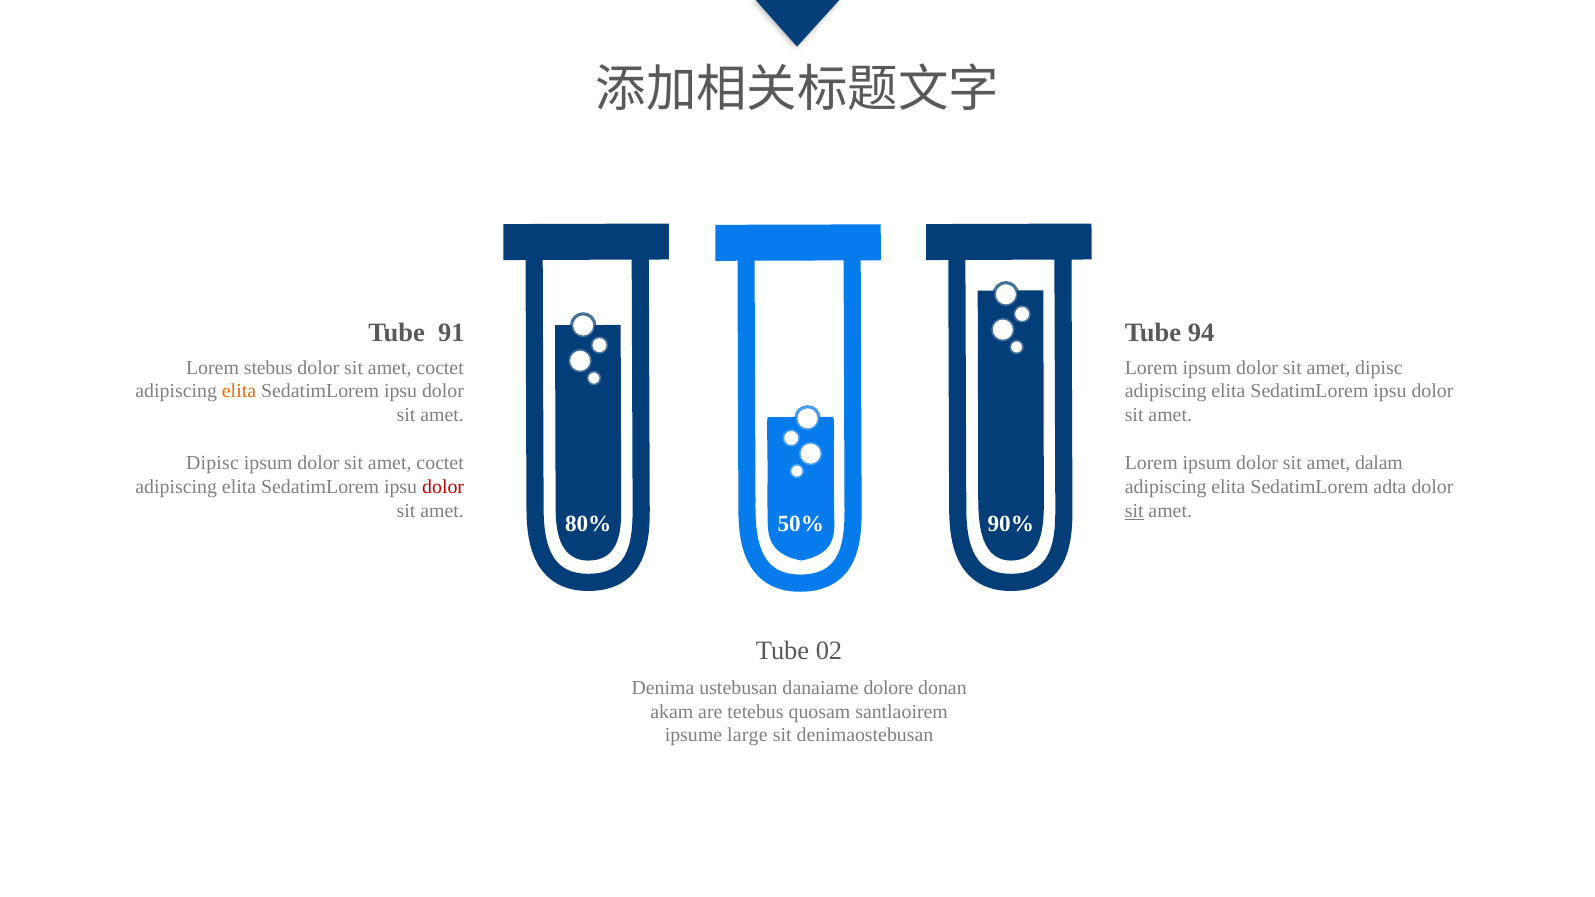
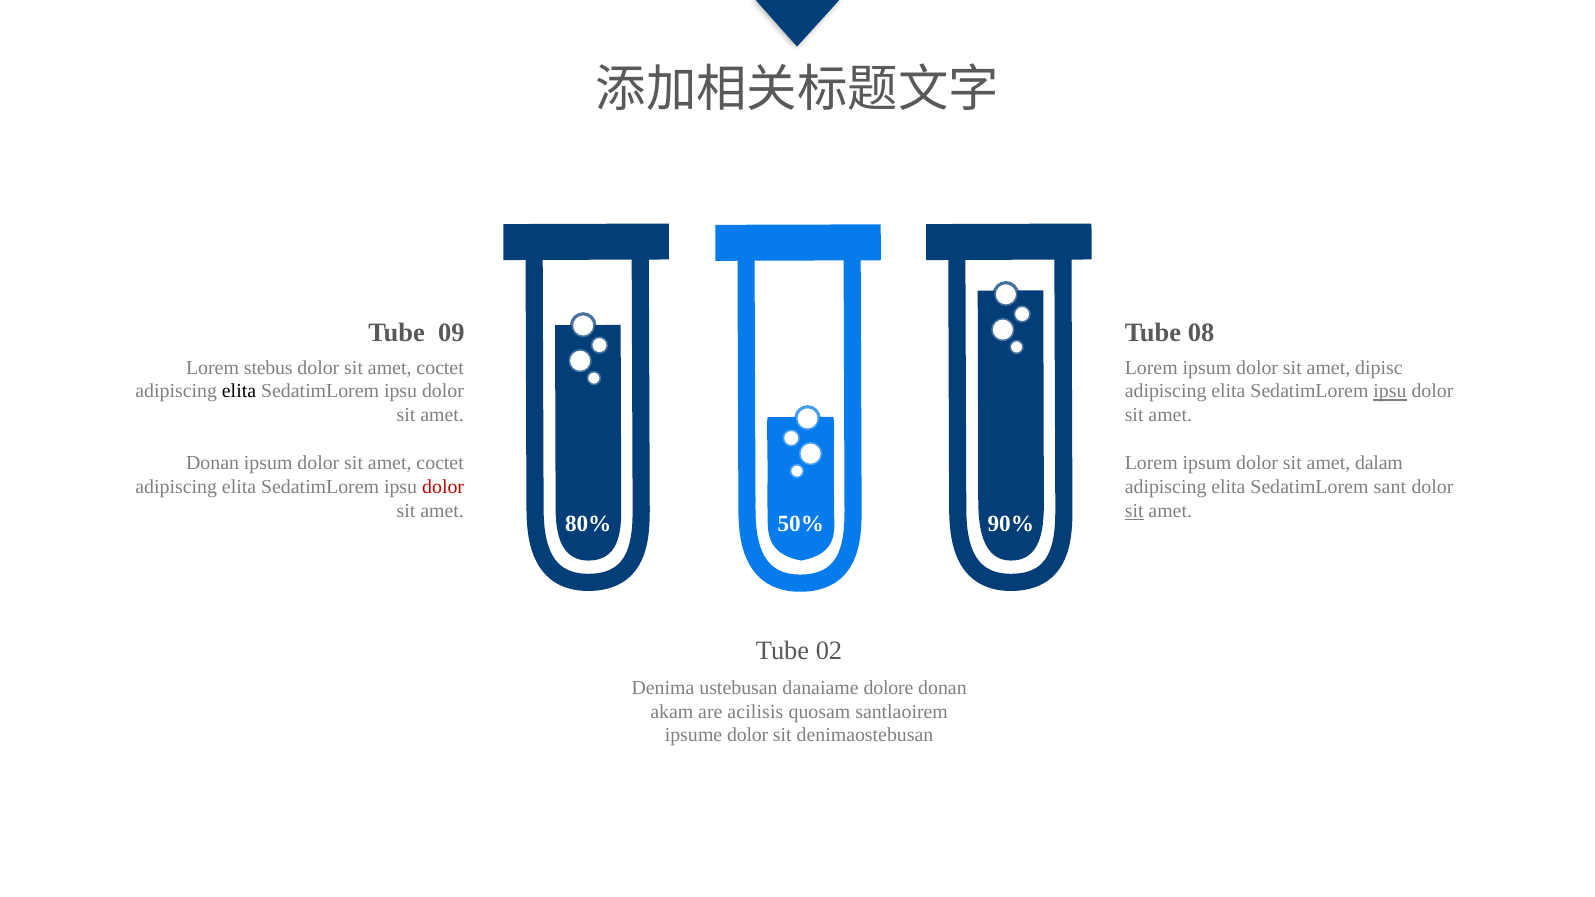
91: 91 -> 09 (451, 332)
94: 94 -> 08 (1201, 332)
elita colour: orange -> black (239, 391)
ipsu underline: none -> present (1390, 391)
Dipisc: Dipisc -> Donan (213, 463)
adta: adta -> sant (1390, 487)
tetebus: tetebus -> acilisis (755, 712)
ipsume large: large -> dolor (748, 736)
